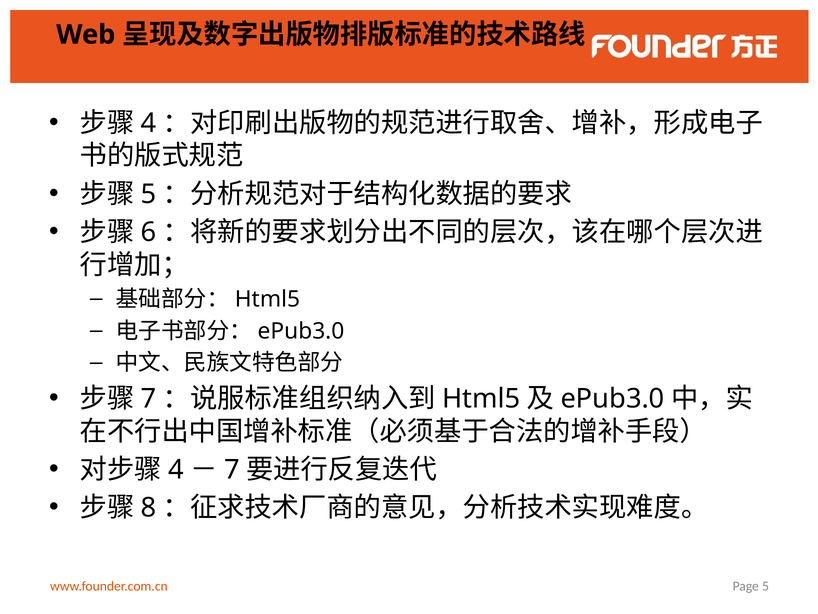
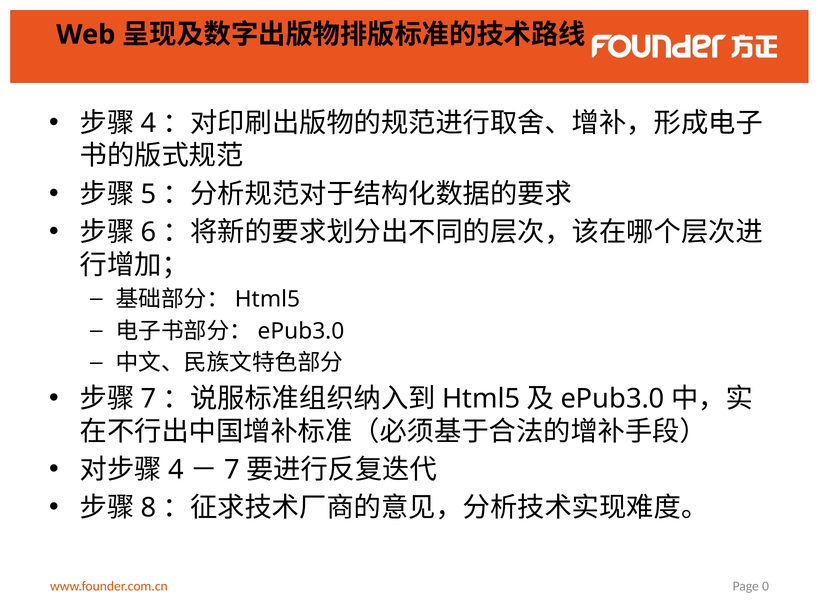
Page 5: 5 -> 0 (766, 586)
